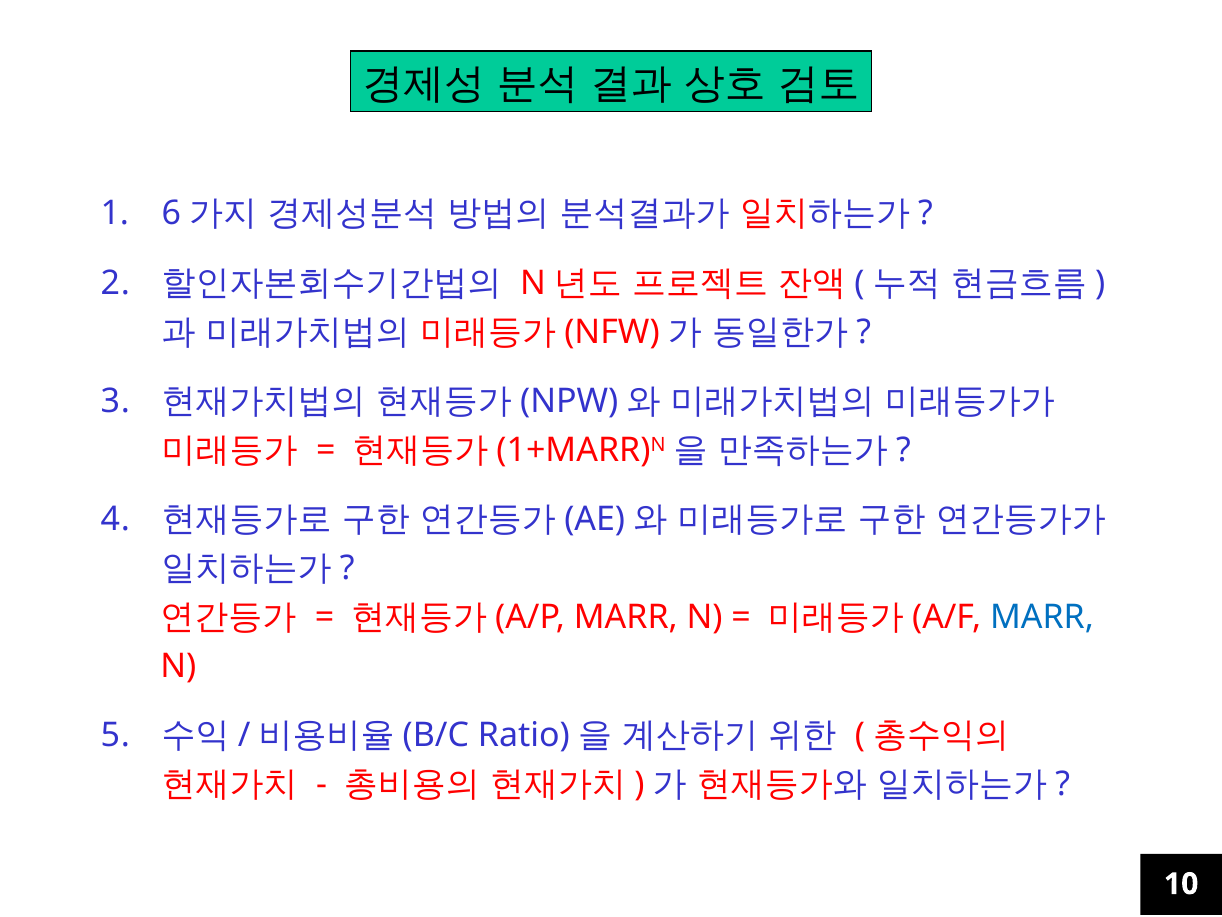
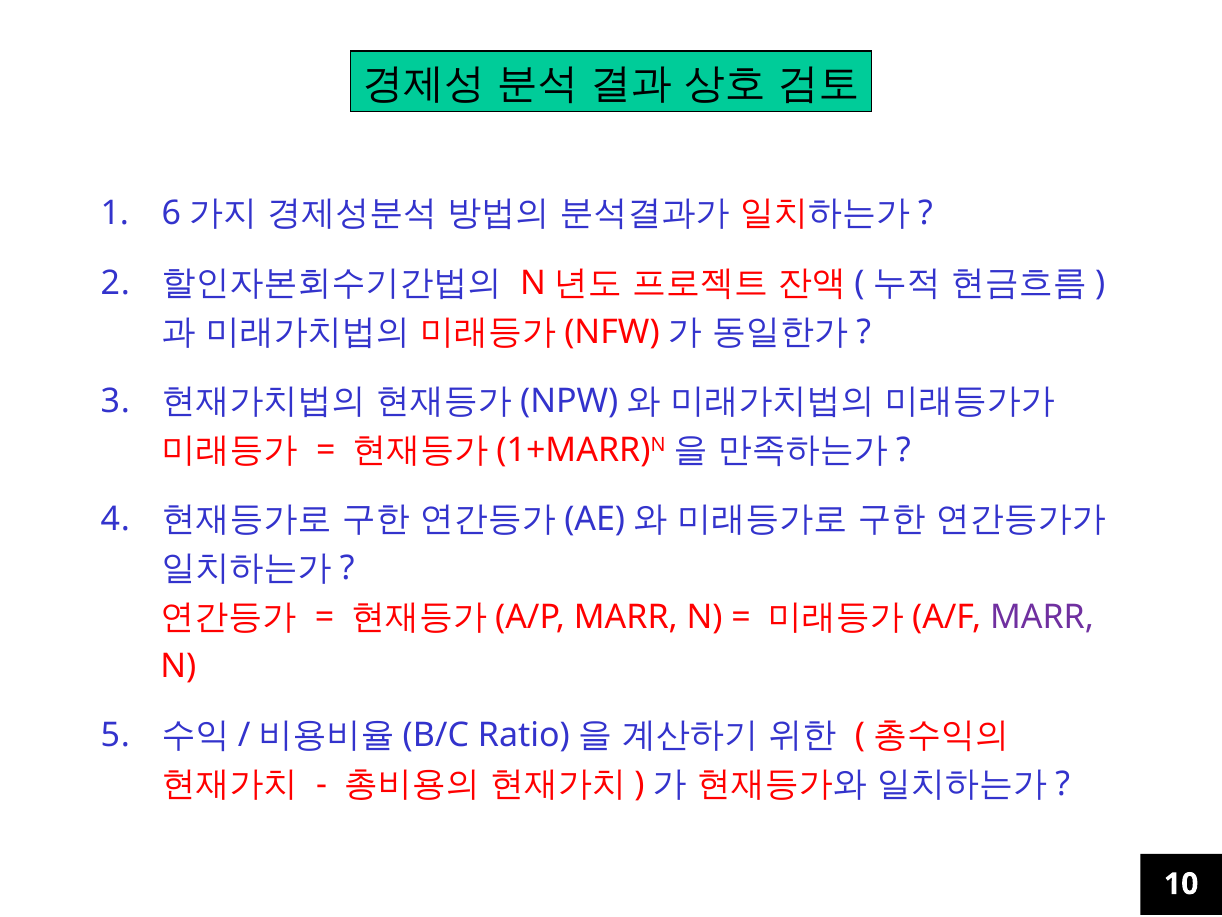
MARR colour: blue -> purple (1042, 617)
